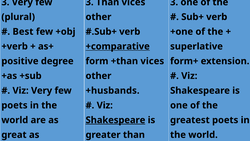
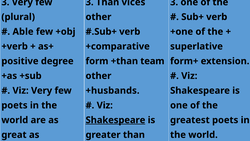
Best: Best -> Able (23, 32)
+comparative underline: present -> none (118, 46)
+than vices: vices -> team (152, 61)
